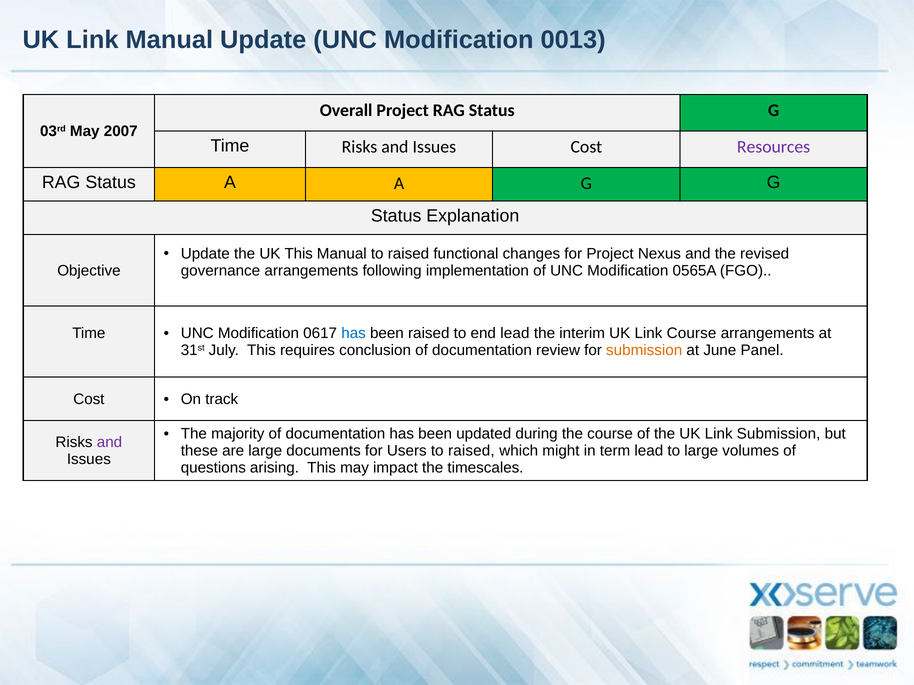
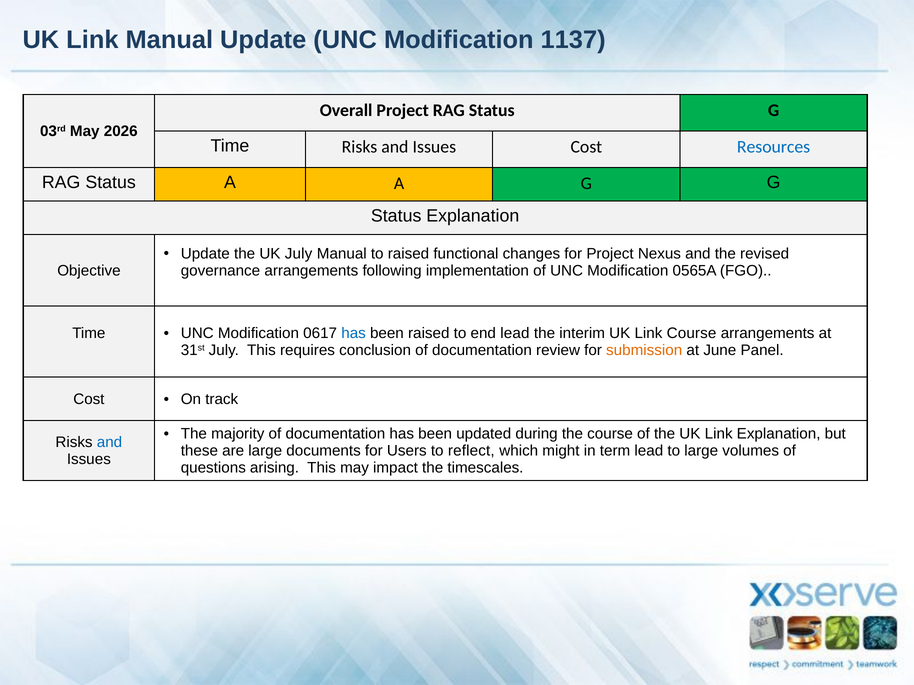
0013: 0013 -> 1137 (573, 40)
2007: 2007 -> 2026 (121, 132)
Resources colour: purple -> blue (774, 147)
UK This: This -> July (299, 254)
Link Submission: Submission -> Explanation (779, 434)
and colour: purple -> blue (110, 443)
Users to raised: raised -> reflect (471, 451)
